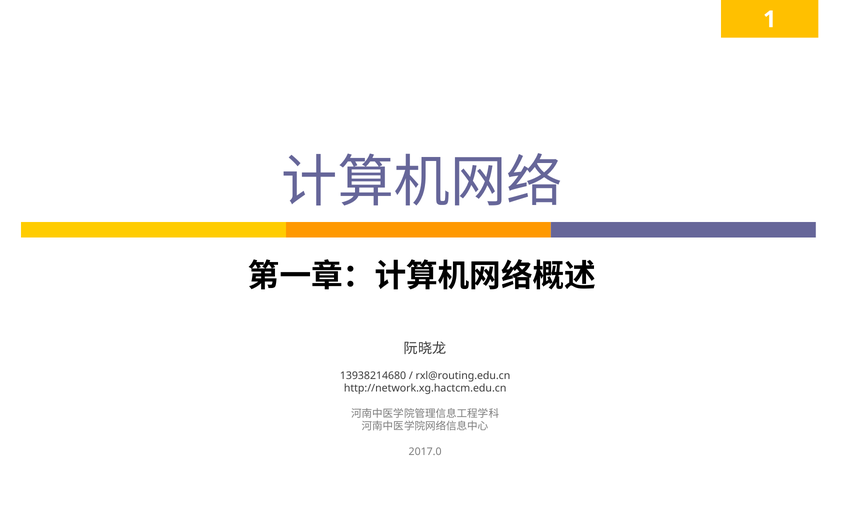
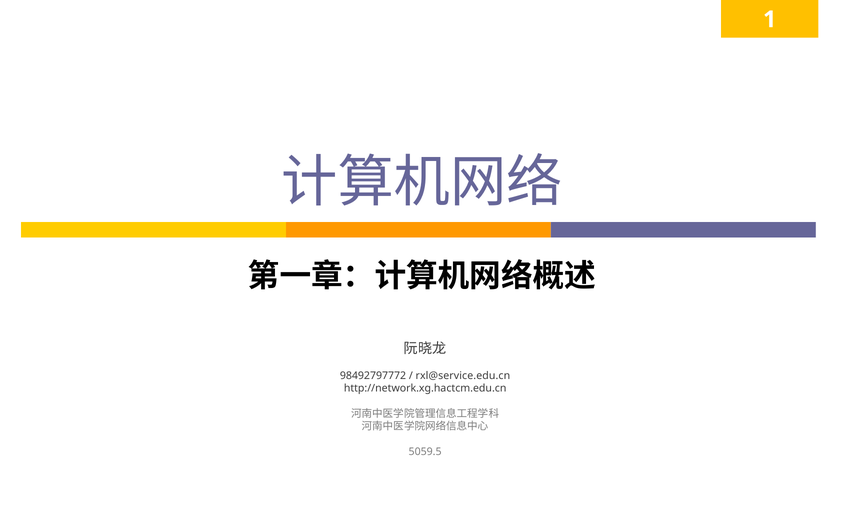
13938214680: 13938214680 -> 98492797772 (373, 376)
rxl@routing.edu.cn: rxl@routing.edu.cn -> rxl@service.edu.cn (463, 376)
2017.0: 2017.0 -> 5059.5 (425, 452)
